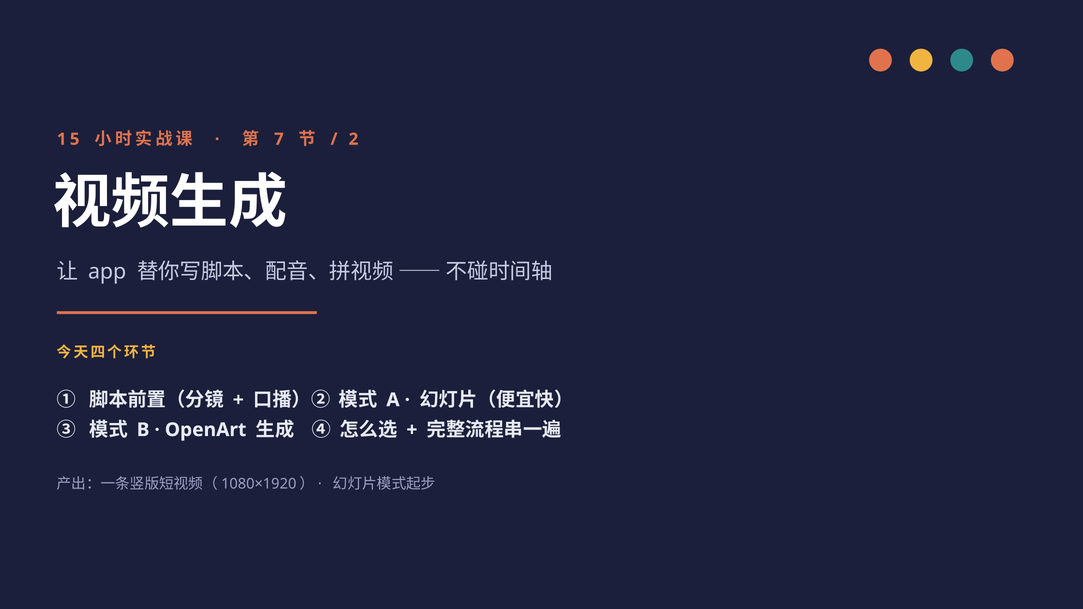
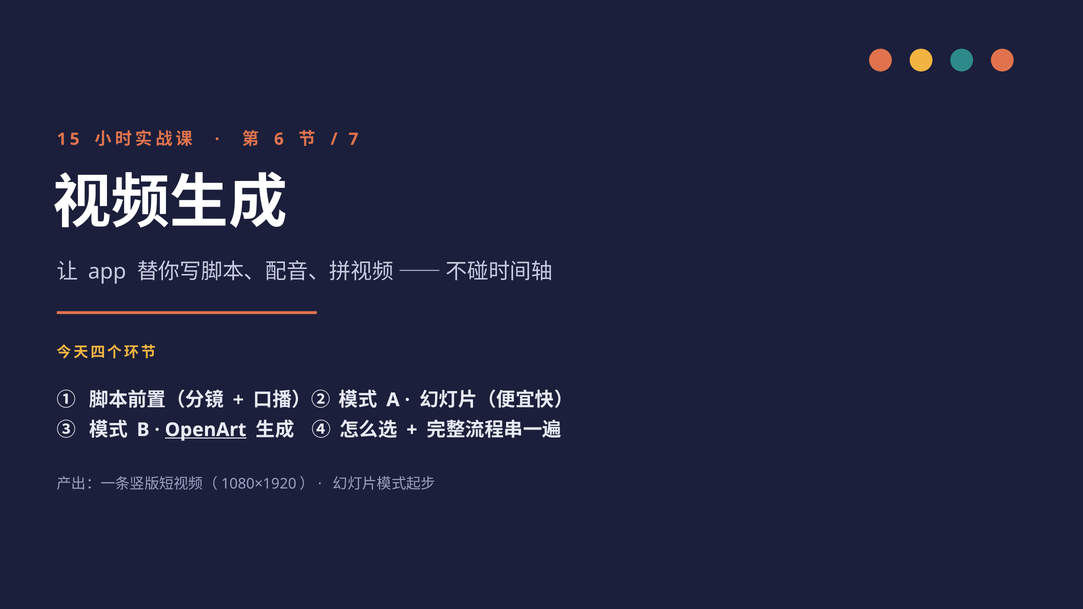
7: 7 -> 6 (279, 139)
2: 2 -> 7 (353, 139)
OpenArt underline: none -> present (206, 430)
